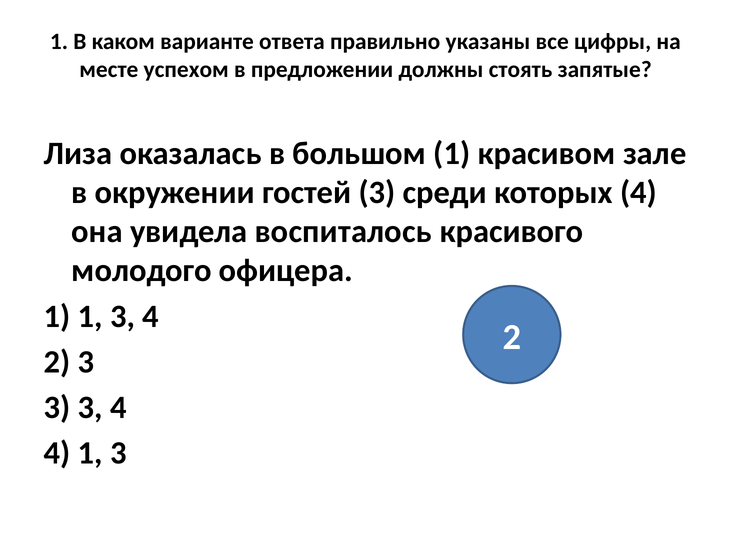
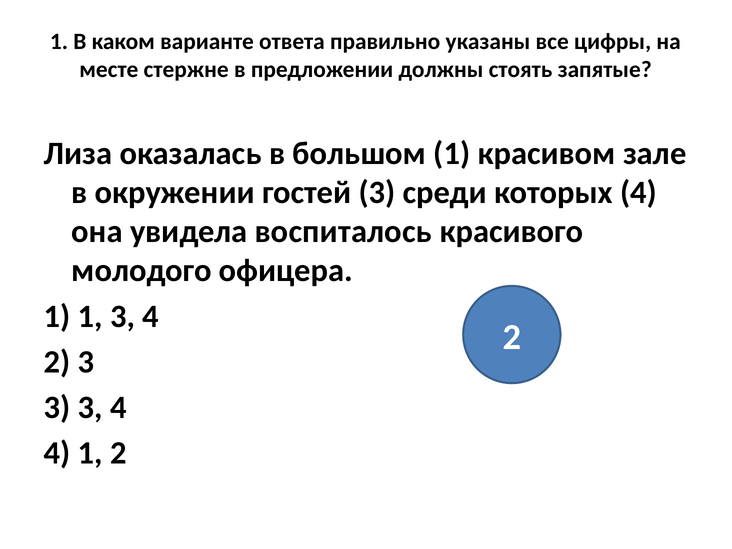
успехом: успехом -> стержне (186, 69)
4 1 3: 3 -> 2 (118, 453)
